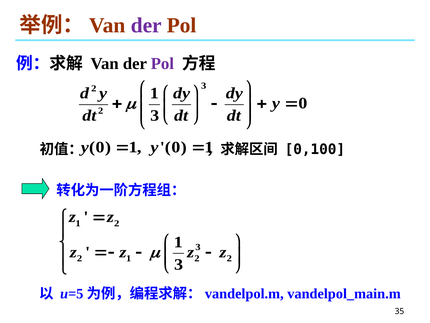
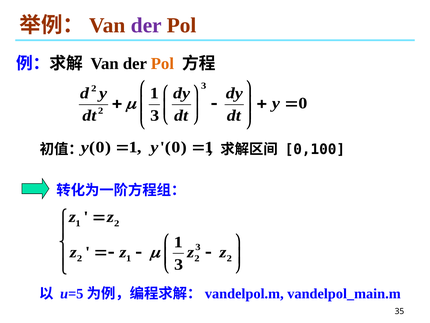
Pol colour: purple -> orange (162, 63)
